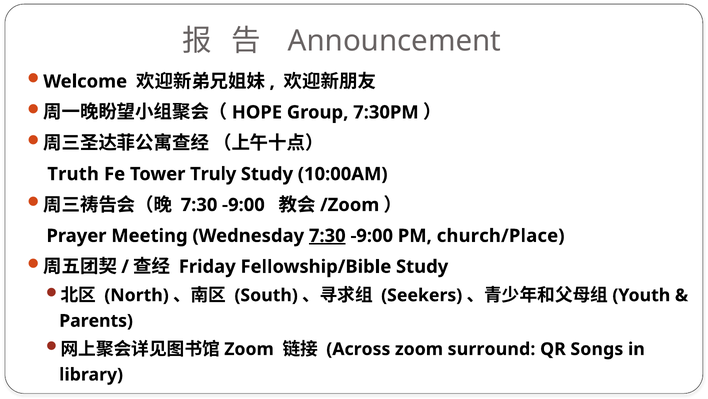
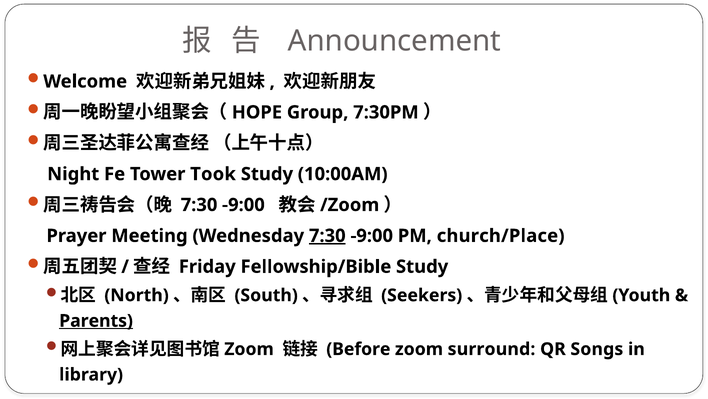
Truth: Truth -> Night (73, 174)
Truly: Truly -> Took (213, 174)
Parents underline: none -> present (96, 320)
Across: Across -> Before (358, 349)
